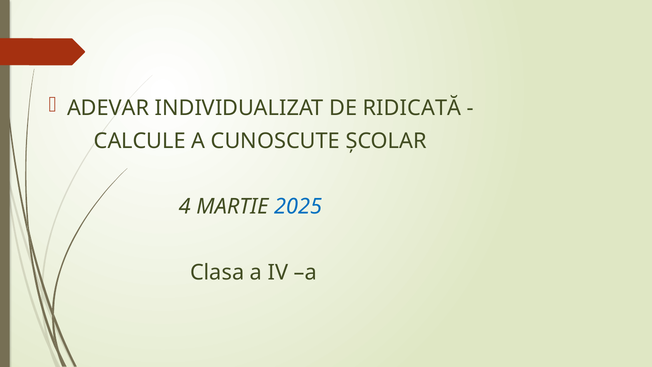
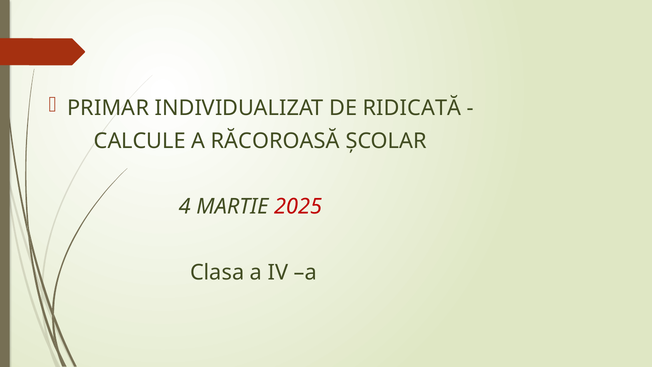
ADEVAR: ADEVAR -> PRIMAR (108, 108)
CUNOSCUTE: CUNOSCUTE -> RĂCOROASĂ (275, 141)
2025 colour: blue -> red (298, 207)
